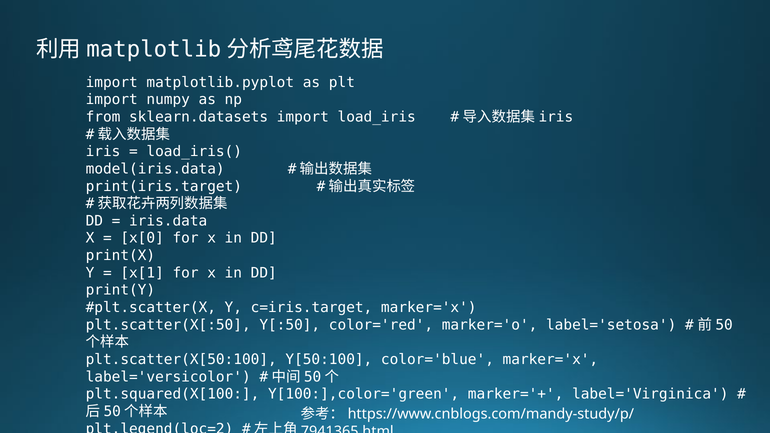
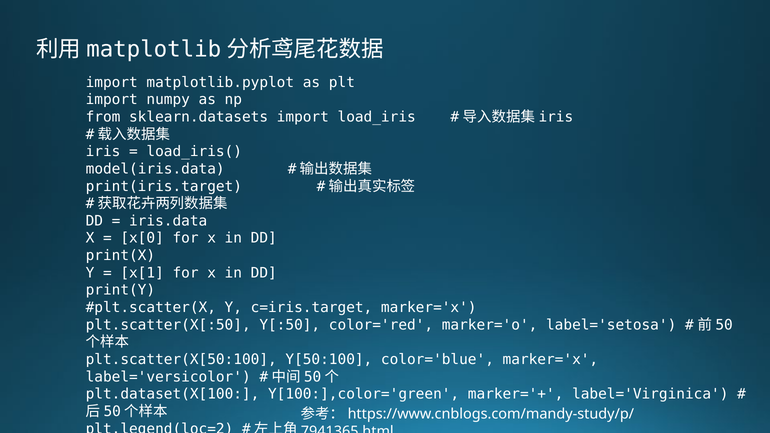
plt.squared(X[100: plt.squared(X[100 -> plt.dataset(X[100 (173, 394)
